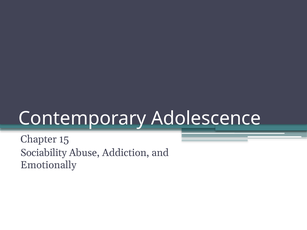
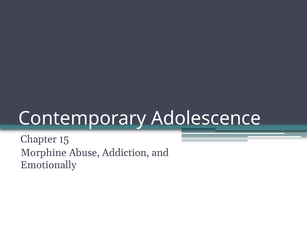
Sociability: Sociability -> Morphine (44, 153)
